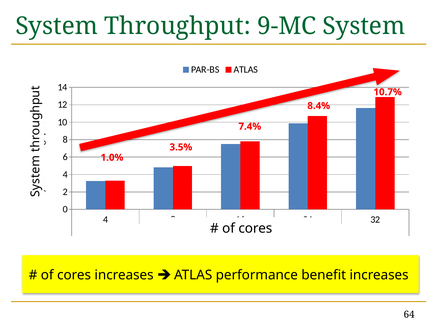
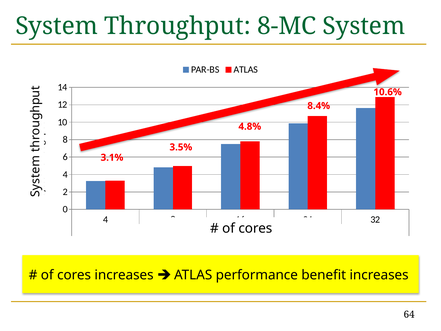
9-MC: 9-MC -> 8-MC (287, 26)
10.7%: 10.7% -> 10.6% (388, 92)
7.4%: 7.4% -> 4.8% (250, 126)
1.0%: 1.0% -> 3.1% (112, 157)
